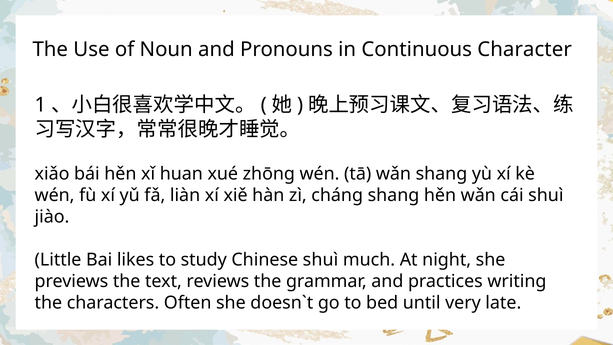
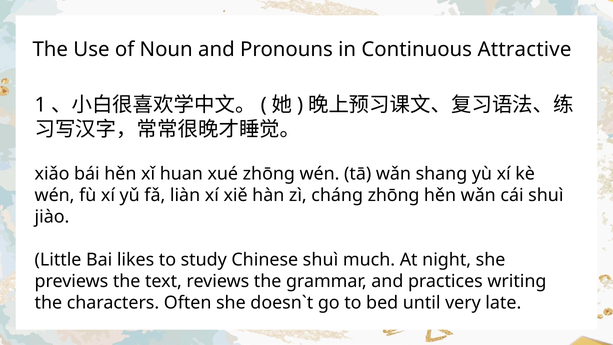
Character: Character -> Attractive (525, 49)
cháng shang: shang -> zhōng (394, 195)
